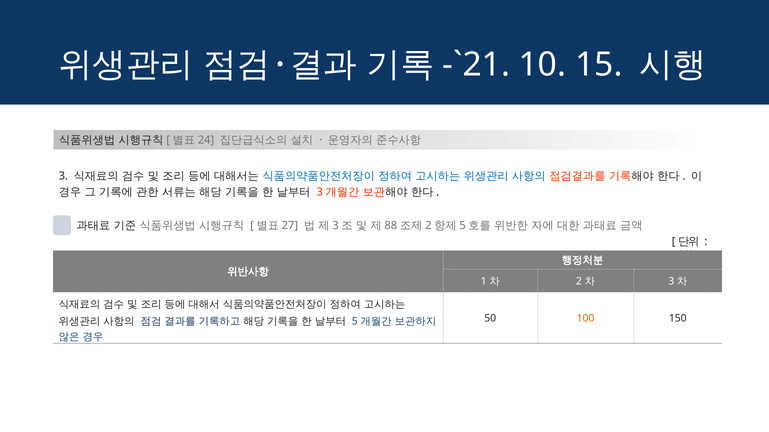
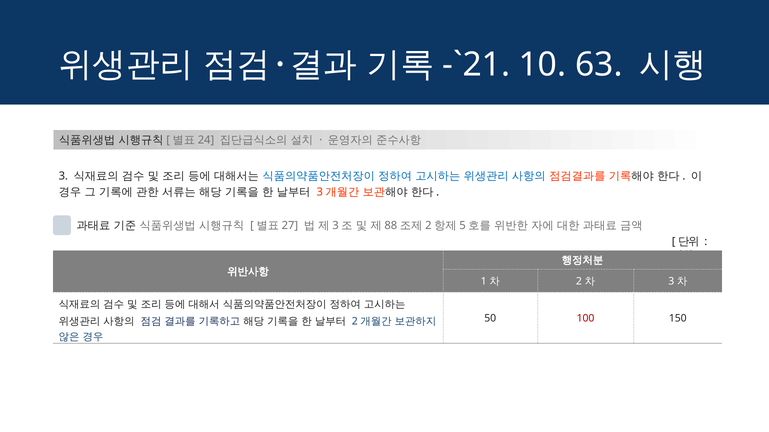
15: 15 -> 63 (599, 65)
100 colour: orange -> red (586, 319)
5: 5 -> 2 (355, 322)
